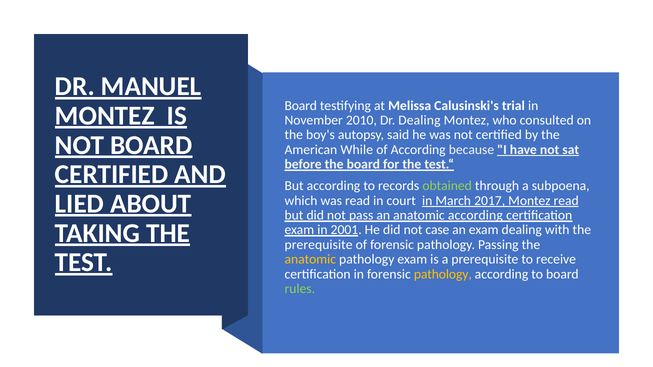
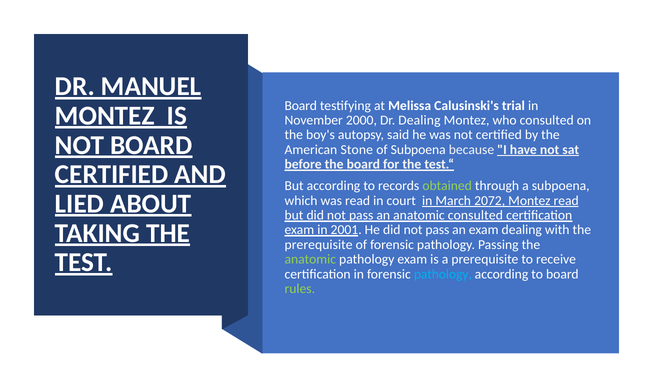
2010: 2010 -> 2000 (361, 120)
While: While -> Stone (357, 150)
of According: According -> Subpoena (418, 150)
2017: 2017 -> 2072 (490, 201)
anatomic according: according -> consulted (475, 215)
He did not case: case -> pass (437, 230)
anatomic colour: yellow -> light green (310, 260)
pathology colour: yellow -> light blue (443, 274)
